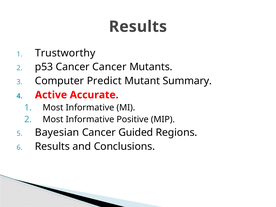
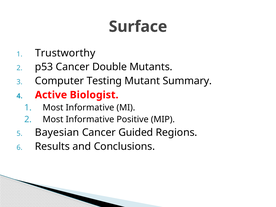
Results: Results -> Surface (138, 27)
Cancer Cancer: Cancer -> Double (110, 67)
Predict: Predict -> Testing (104, 81)
Accurate: Accurate -> Biologist (94, 95)
